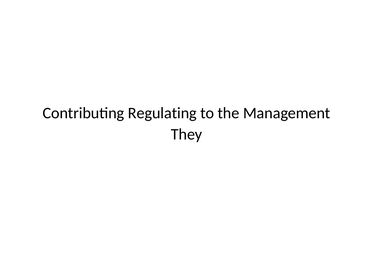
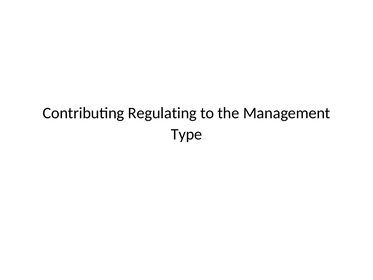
They: They -> Type (187, 134)
